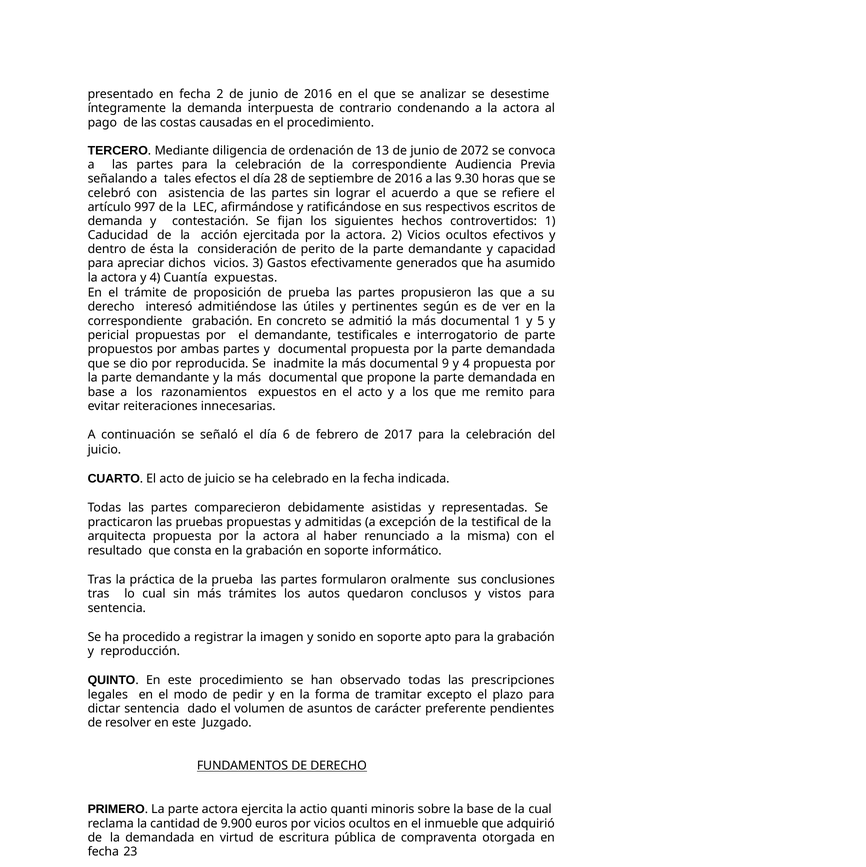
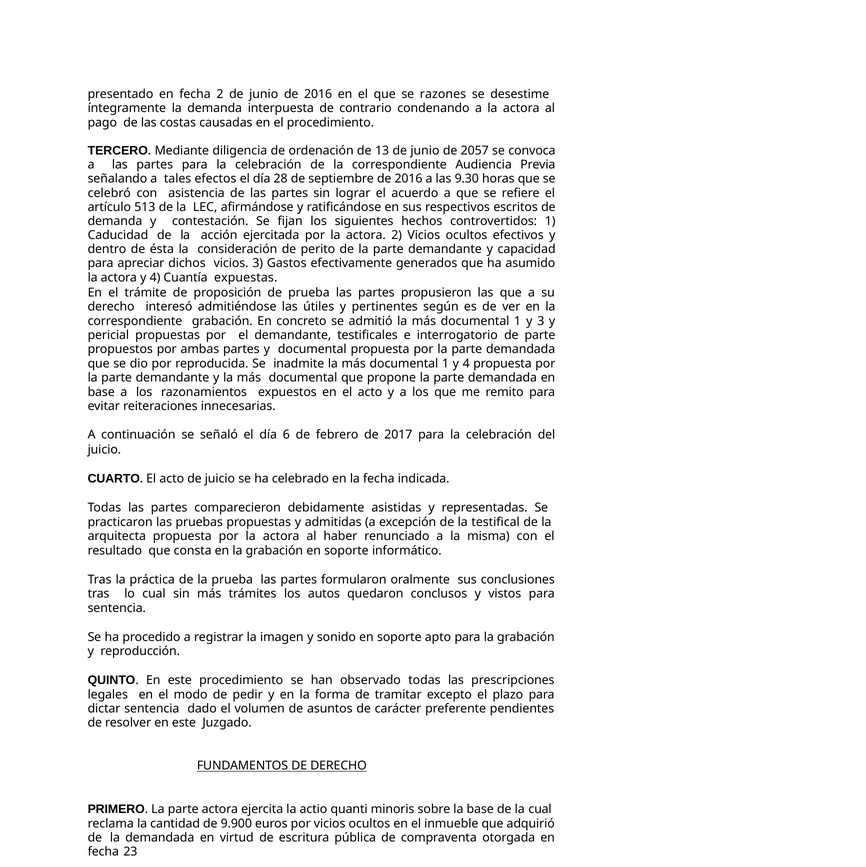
analizar: analizar -> razones (443, 94)
2072: 2072 -> 2057 (475, 151)
997: 997 -> 513 (145, 207)
y 5: 5 -> 3 (541, 321)
9: 9 -> 1 (445, 363)
